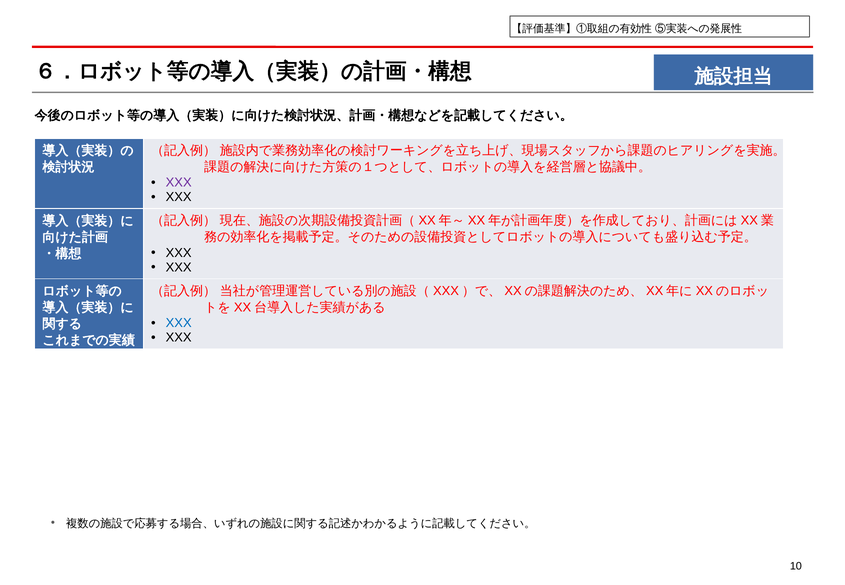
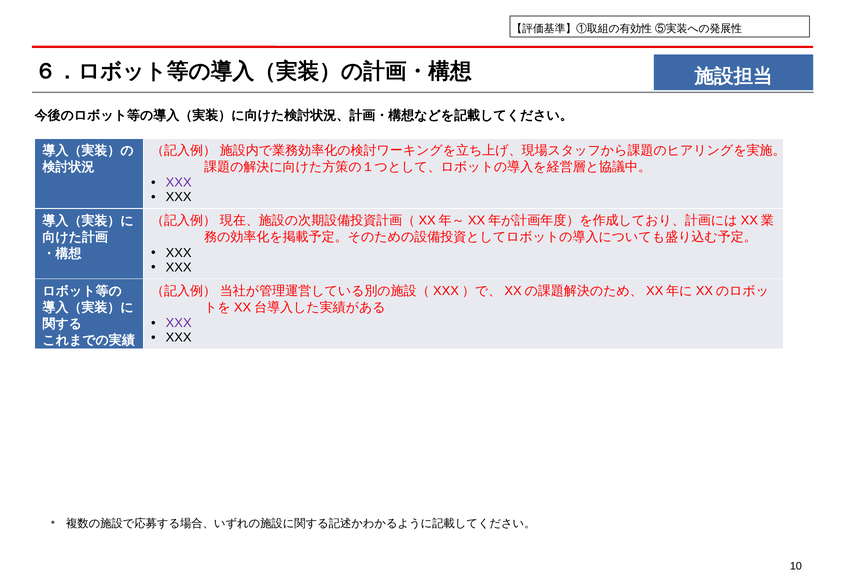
XXX colour: blue -> purple (179, 323)
